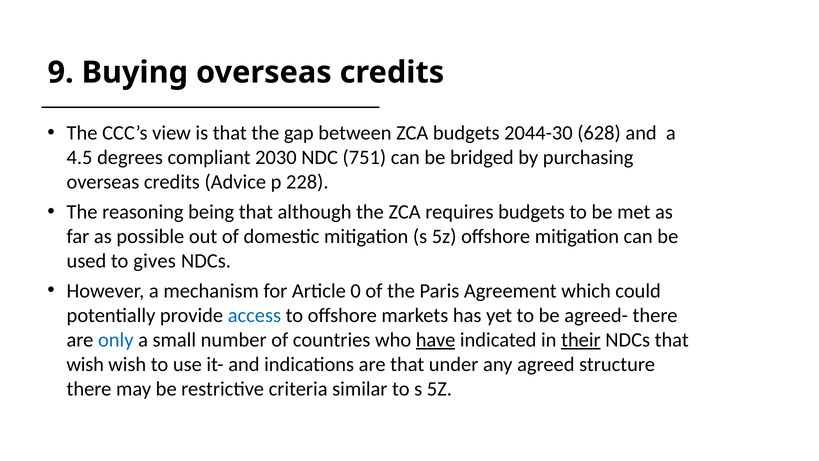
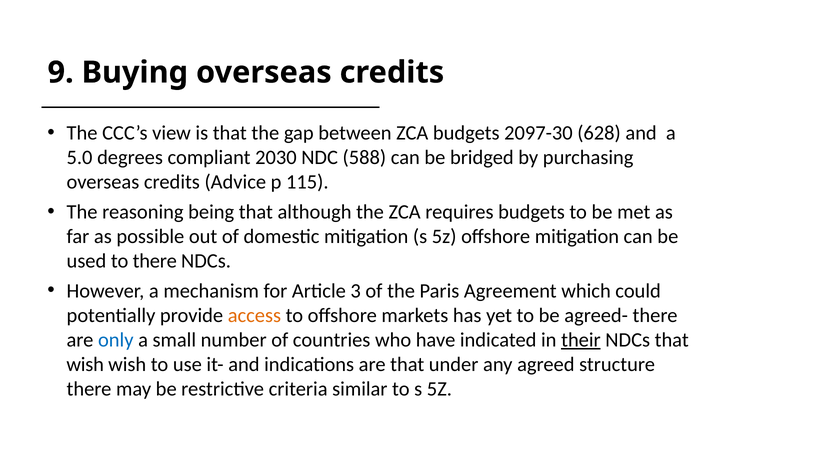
2044-30: 2044-30 -> 2097-30 (538, 133)
4.5: 4.5 -> 5.0 (80, 158)
751: 751 -> 588 (364, 158)
228: 228 -> 115 (307, 182)
to gives: gives -> there (155, 261)
0: 0 -> 3 (356, 291)
access colour: blue -> orange (254, 315)
have underline: present -> none (436, 340)
